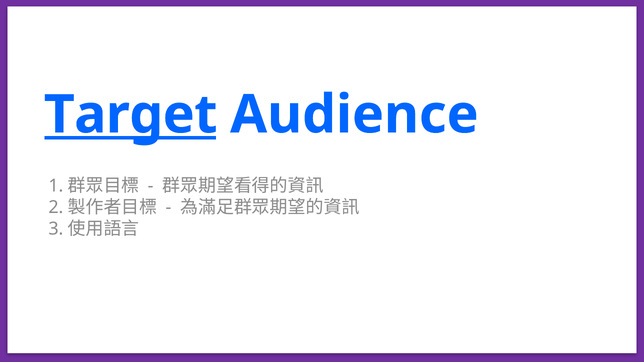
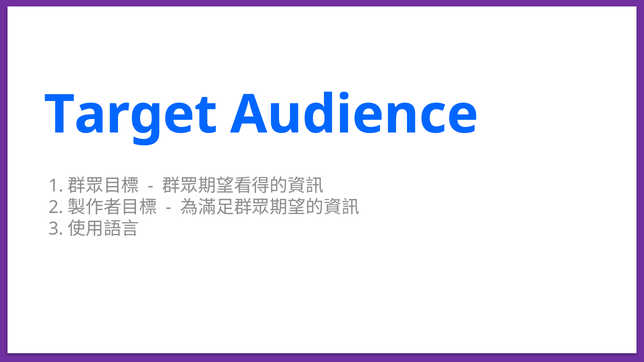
Target underline: present -> none (131, 115)
